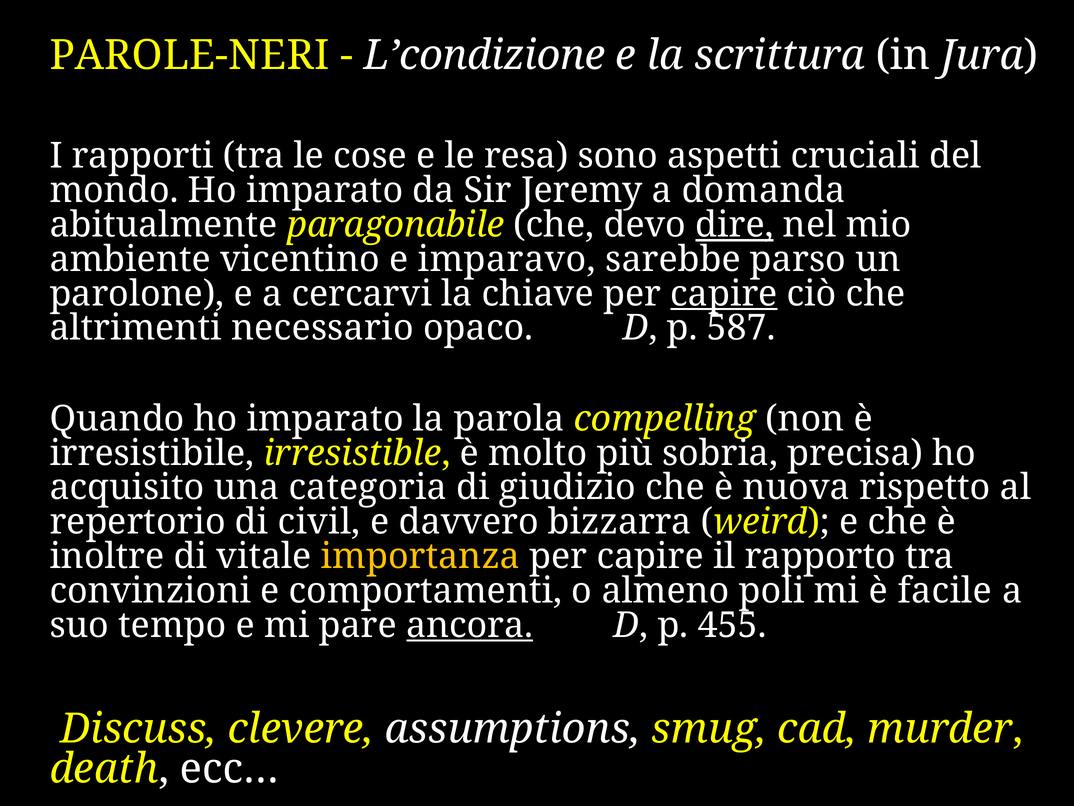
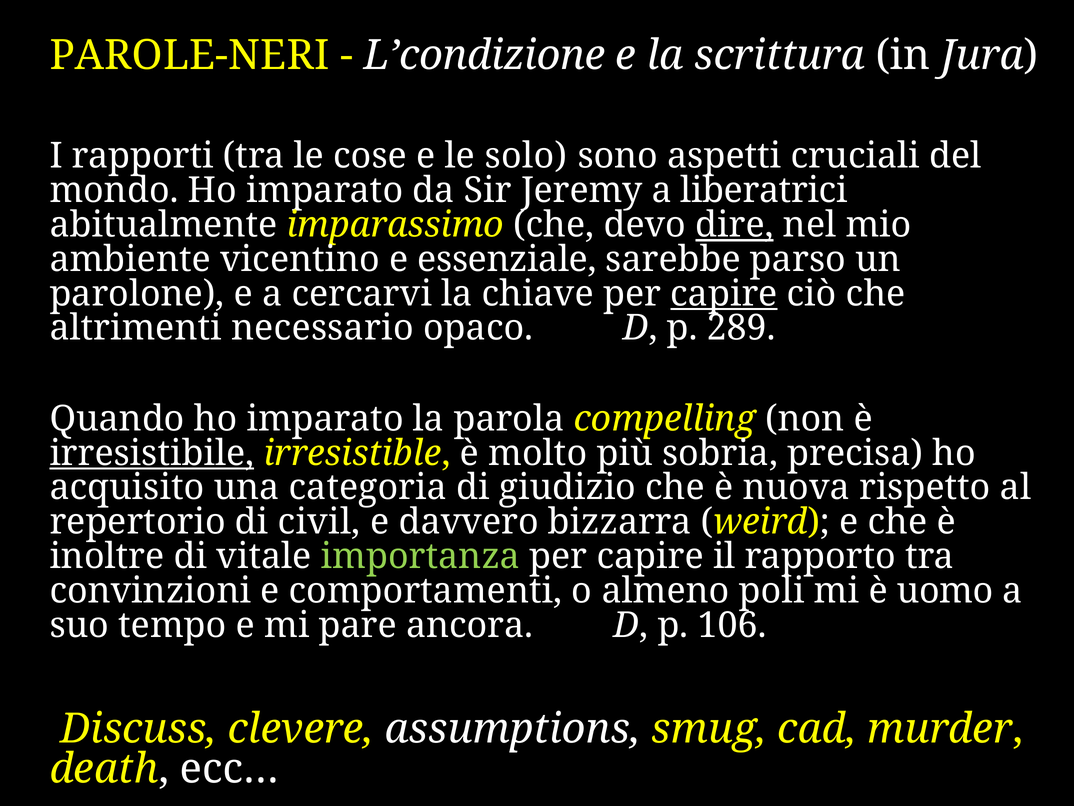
resa: resa -> solo (526, 156)
domanda: domanda -> liberatrici (764, 190)
paragonabile: paragonabile -> imparassimo (395, 225)
imparavo: imparavo -> essenziale (507, 259)
587: 587 -> 289 (741, 328)
irresistibile underline: none -> present (152, 453)
importanza colour: yellow -> light green (420, 556)
facile: facile -> uomo (945, 590)
ancora underline: present -> none (470, 625)
455: 455 -> 106 (732, 625)
